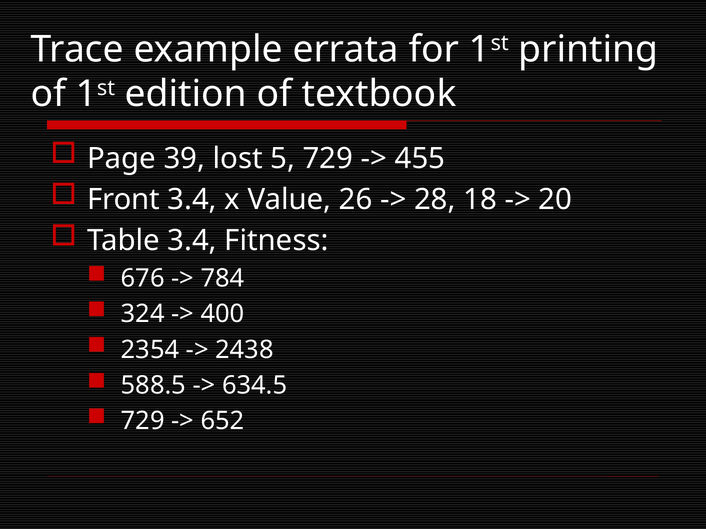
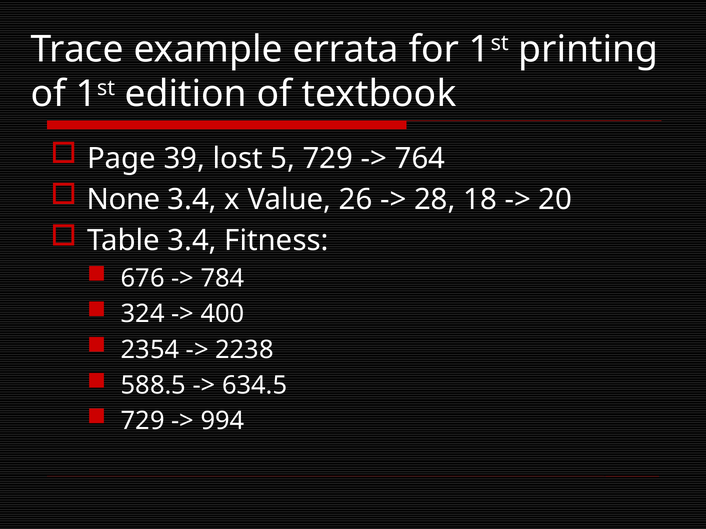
455: 455 -> 764 (420, 159)
Front: Front -> None (124, 200)
2438: 2438 -> 2238 (244, 350)
652: 652 -> 994 (223, 421)
